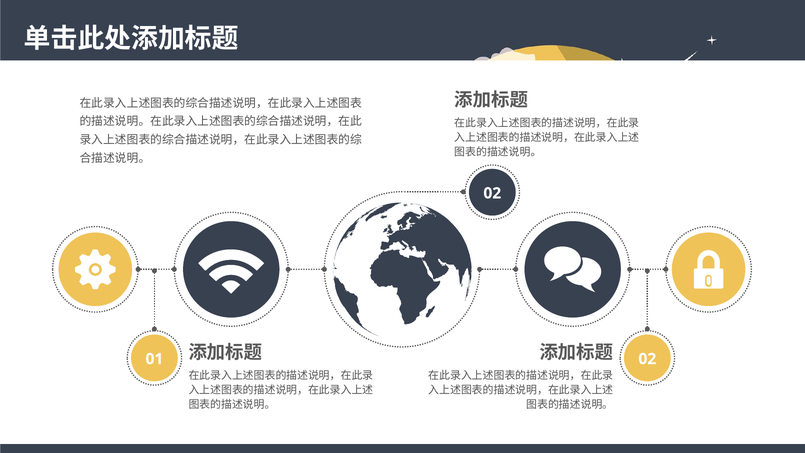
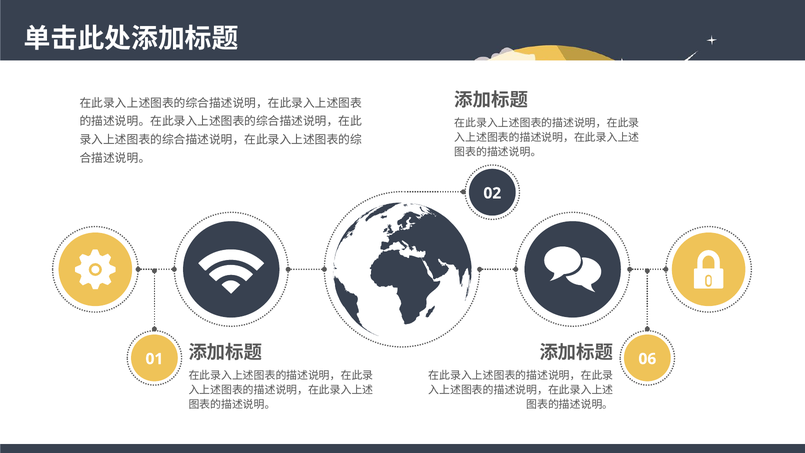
01 02: 02 -> 06 (647, 359)
